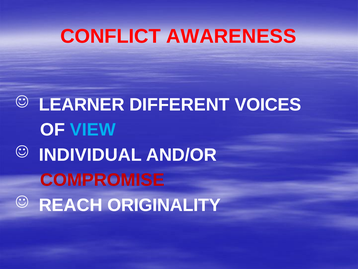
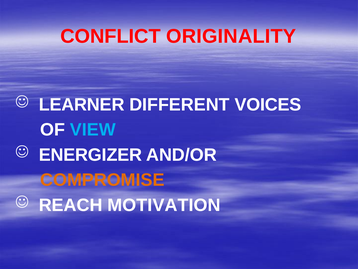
AWARENESS: AWARENESS -> ORIGINALITY (231, 36)
INDIVIDUAL: INDIVIDUAL -> ENERGIZER (90, 155)
COMPROMISE colour: red -> orange (102, 180)
ORIGINALITY: ORIGINALITY -> MOTIVATION (164, 205)
